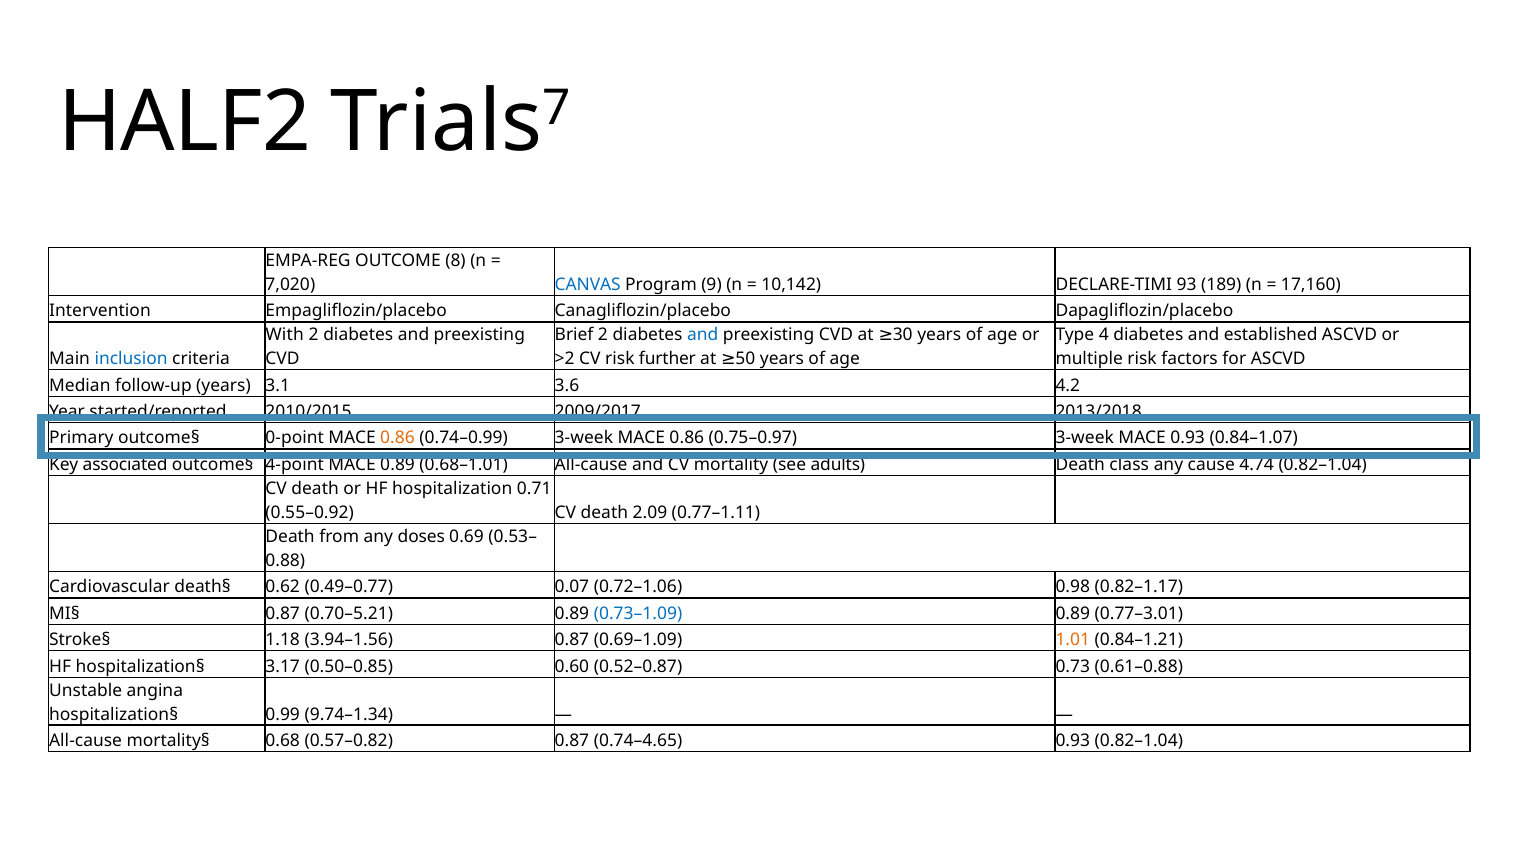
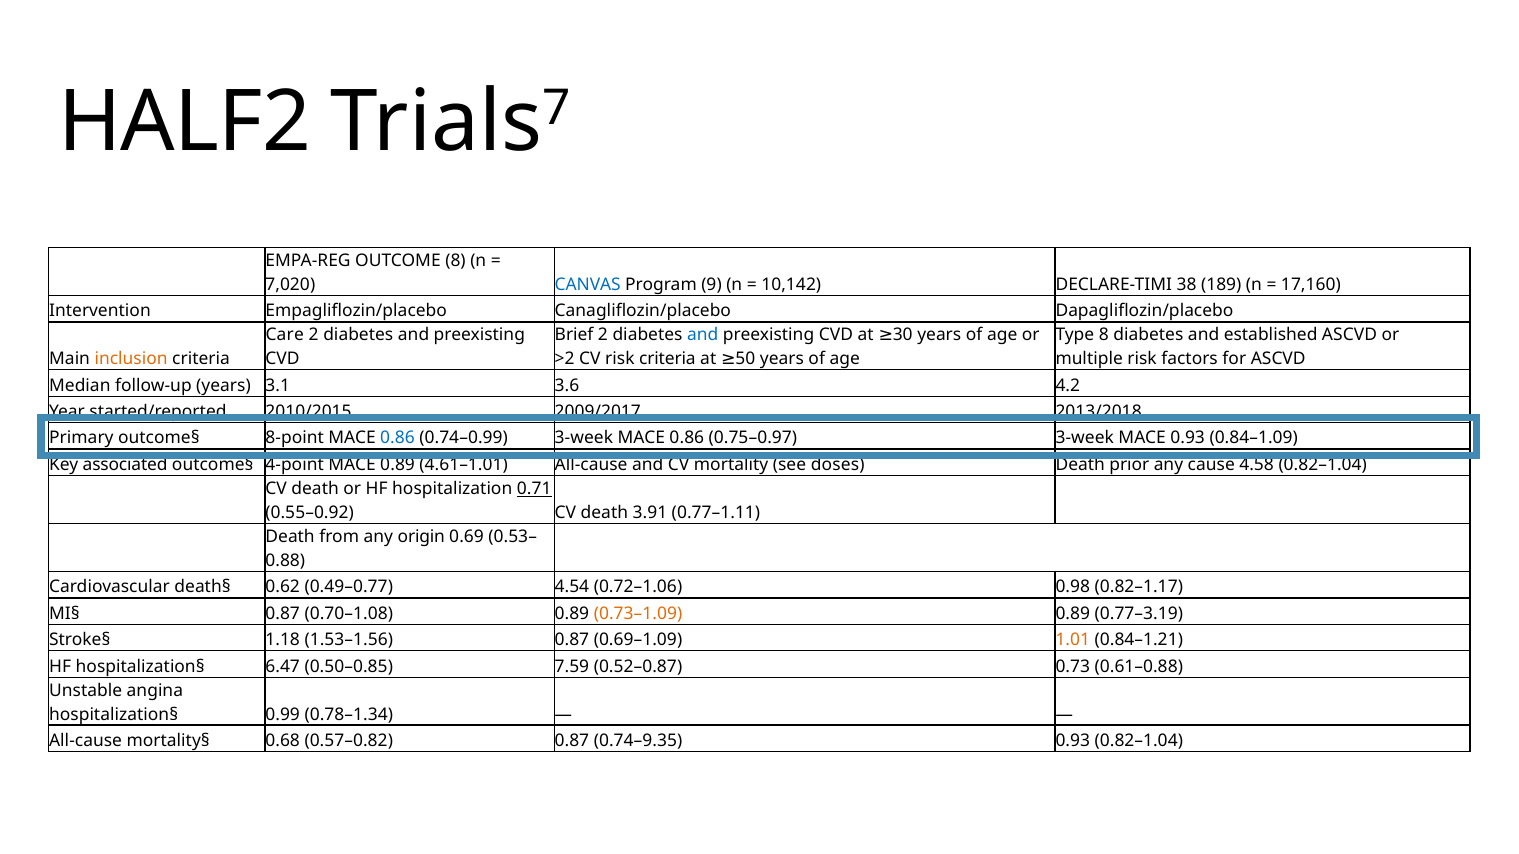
93: 93 -> 38 (1187, 285)
With: With -> Care (285, 335)
Type 4: 4 -> 8 (1104, 335)
inclusion colour: blue -> orange (131, 359)
risk further: further -> criteria (667, 359)
0-point: 0-point -> 8-point (295, 438)
0.86 colour: orange -> blue (398, 438)
0.84–1.07: 0.84–1.07 -> 0.84–1.09 (1254, 438)
0.68–1.01: 0.68–1.01 -> 4.61–1.01 (464, 465)
adults: adults -> doses (838, 465)
class: class -> prior (1129, 465)
4.74: 4.74 -> 4.58 (1257, 465)
0.71 underline: none -> present (534, 489)
2.09: 2.09 -> 3.91 (650, 513)
doses: doses -> origin (421, 537)
0.07: 0.07 -> 4.54 (572, 587)
0.70–5.21: 0.70–5.21 -> 0.70–1.08 (349, 614)
0.73–1.09 colour: blue -> orange (638, 614)
0.77–3.01: 0.77–3.01 -> 0.77–3.19 (1139, 614)
3.94–1.56: 3.94–1.56 -> 1.53–1.56 (349, 640)
3.17: 3.17 -> 6.47 (283, 667)
0.60: 0.60 -> 7.59 (572, 667)
9.74–1.34: 9.74–1.34 -> 0.78–1.34 (349, 715)
0.74–4.65: 0.74–4.65 -> 0.74–9.35 (638, 741)
